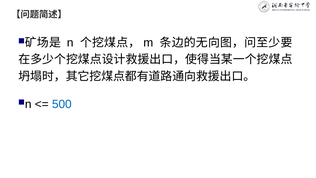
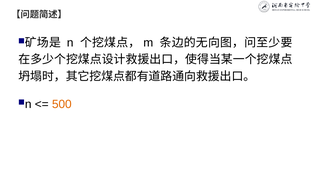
500 colour: blue -> orange (62, 104)
